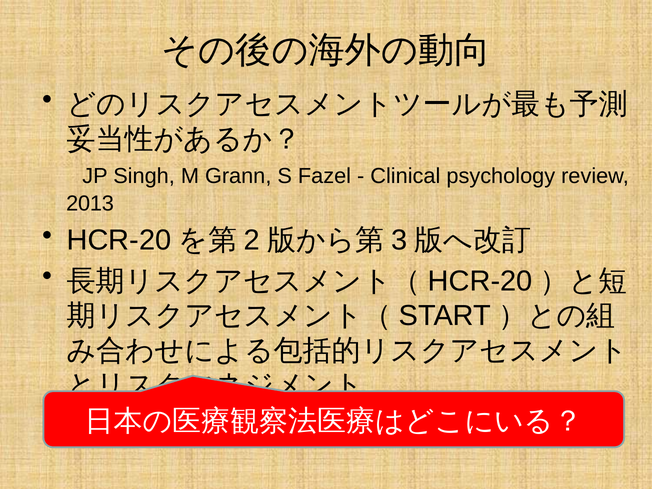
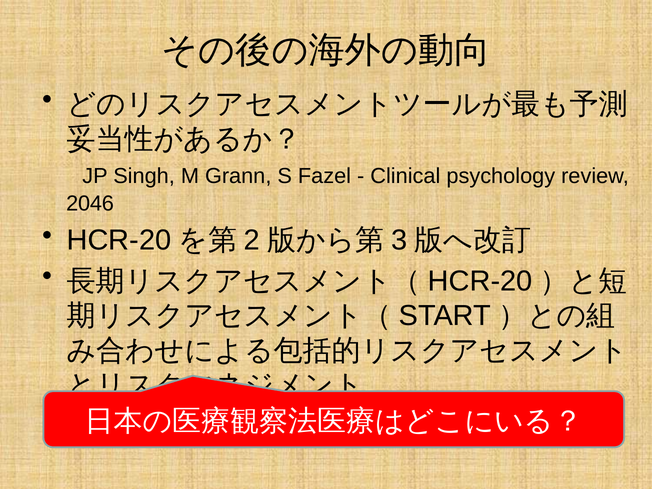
2013: 2013 -> 2046 (90, 204)
